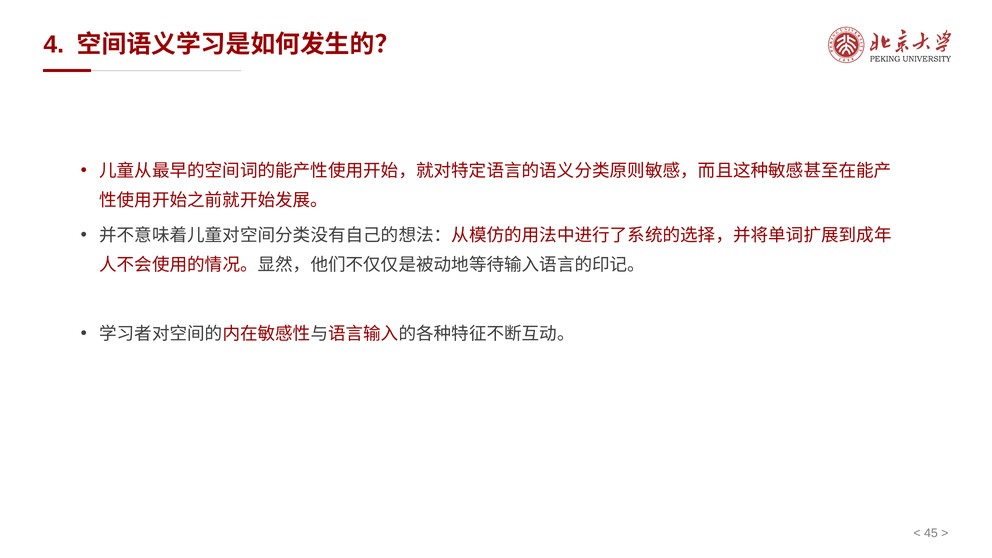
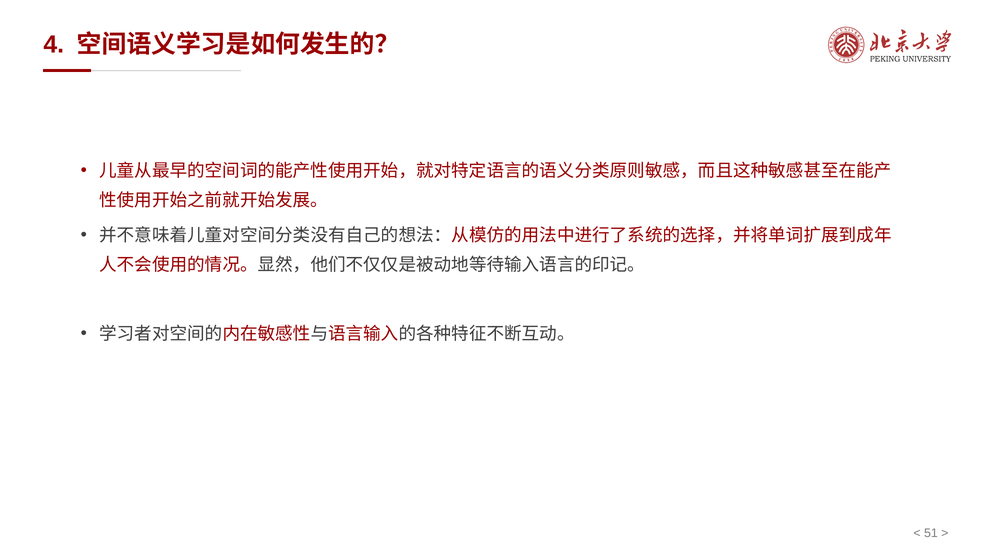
45: 45 -> 51 (931, 533)
